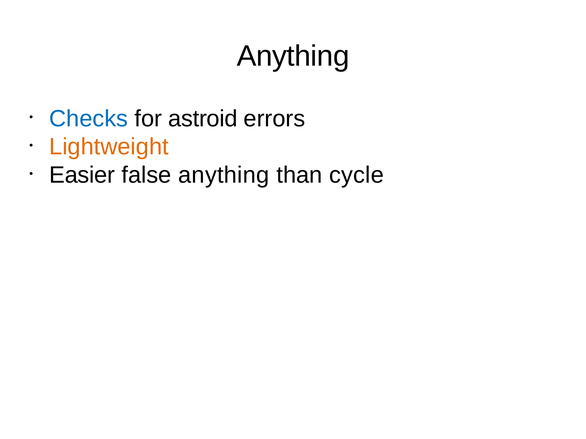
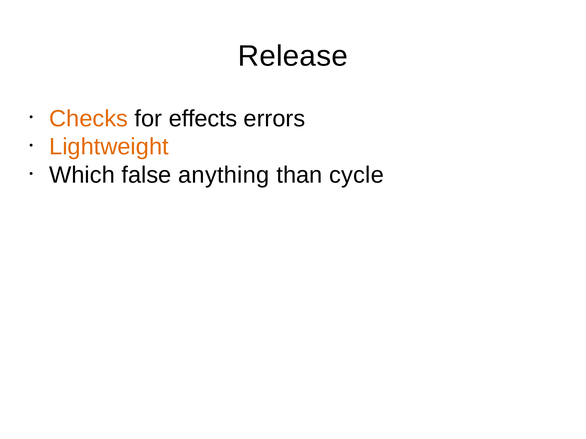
Anything: Anything -> Release (293, 56)
Checks colour: blue -> orange (89, 119)
astroid: astroid -> effects (203, 119)
Easier: Easier -> Which (82, 175)
